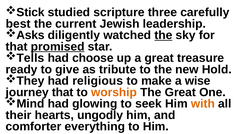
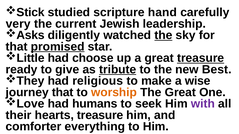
three: three -> hand (162, 12)
best: best -> very (18, 24)
Tells: Tells -> Little (31, 58)
treasure underline: none -> present (201, 58)
tribute underline: none -> present (118, 70)
Hold: Hold -> Best (217, 70)
Mind: Mind -> Love (30, 104)
glowing: glowing -> humans (95, 104)
with colour: orange -> purple (203, 104)
hearts ungodly: ungodly -> treasure (100, 115)
